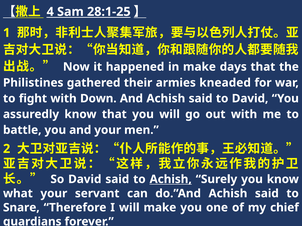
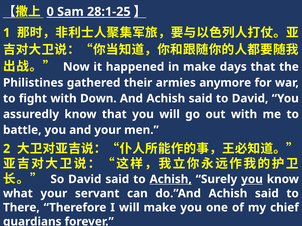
4: 4 -> 0 (50, 12)
kneaded: kneaded -> anymore (225, 83)
you underline: none -> present (252, 180)
Snare: Snare -> There (21, 208)
